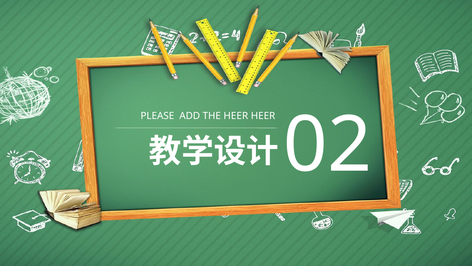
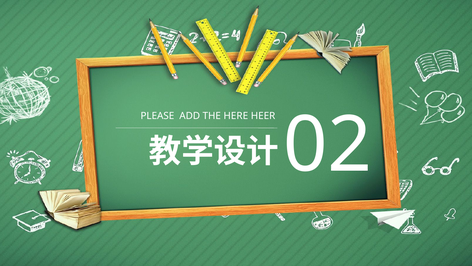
THE HEER: HEER -> HERE (236, 116)
